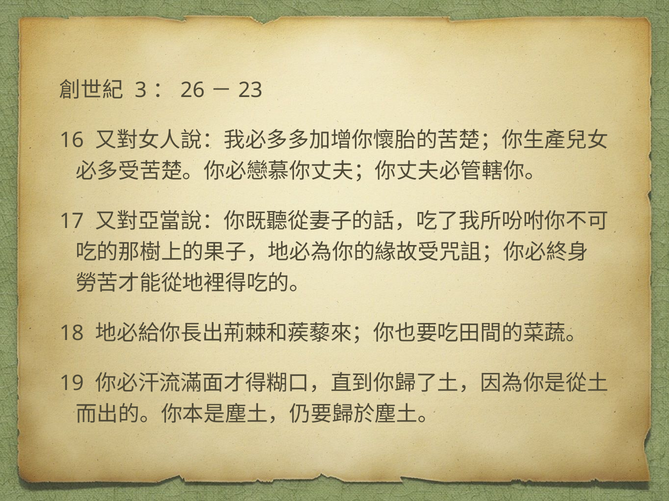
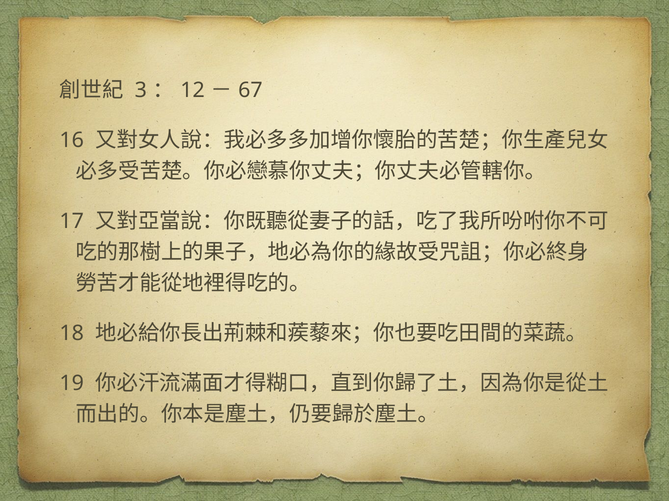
26: 26 -> 12 (193, 90)
23: 23 -> 67 (250, 90)
